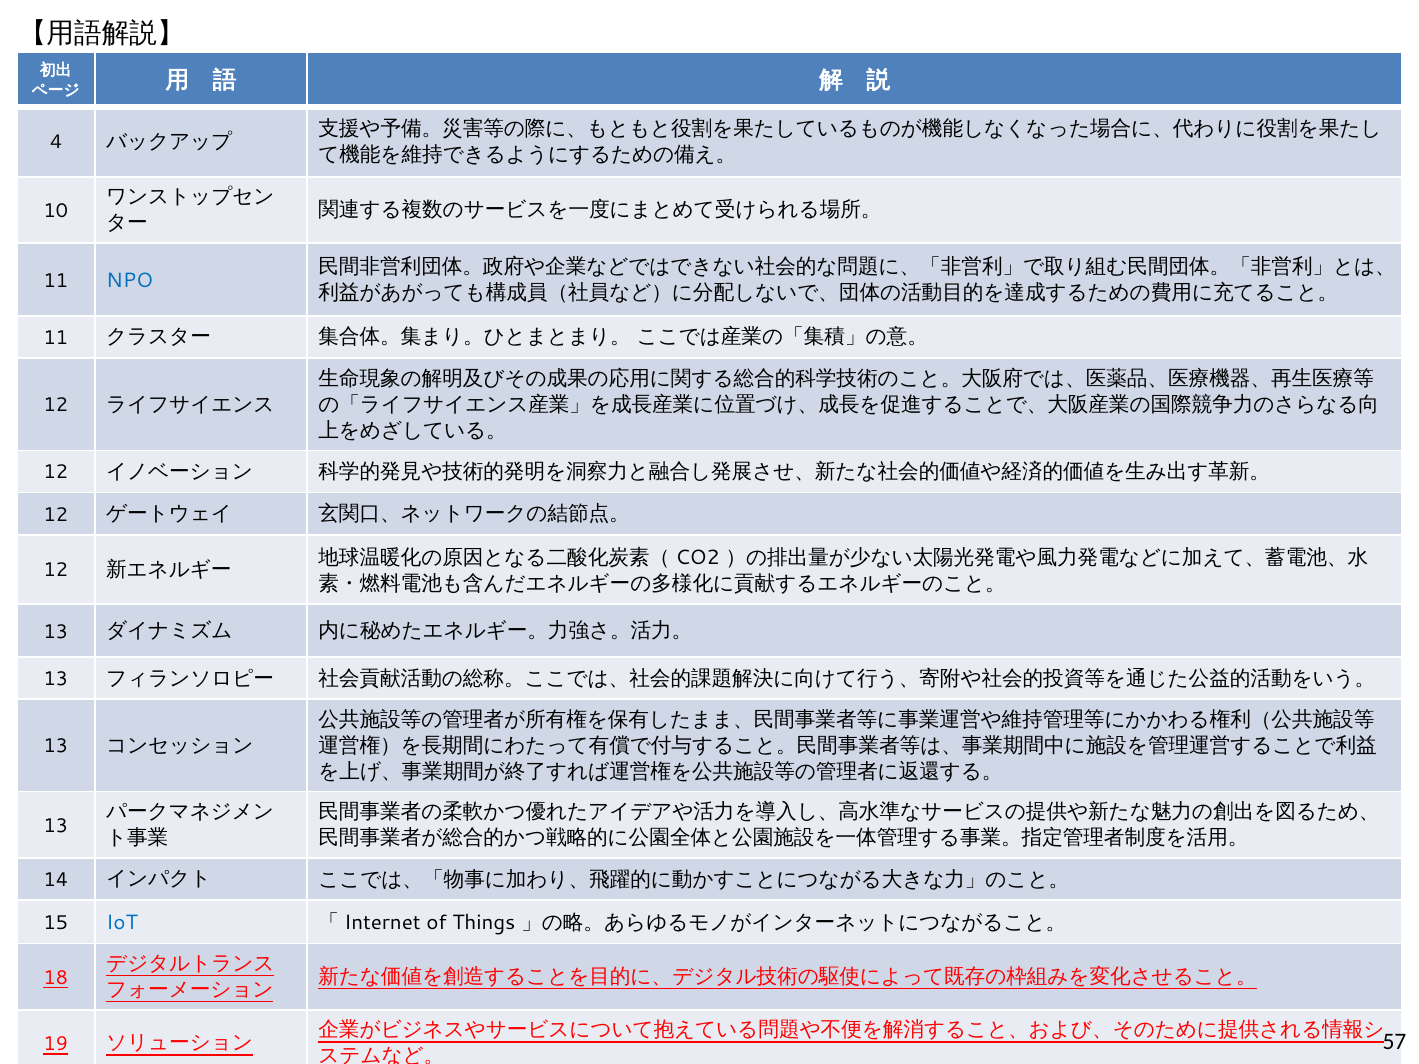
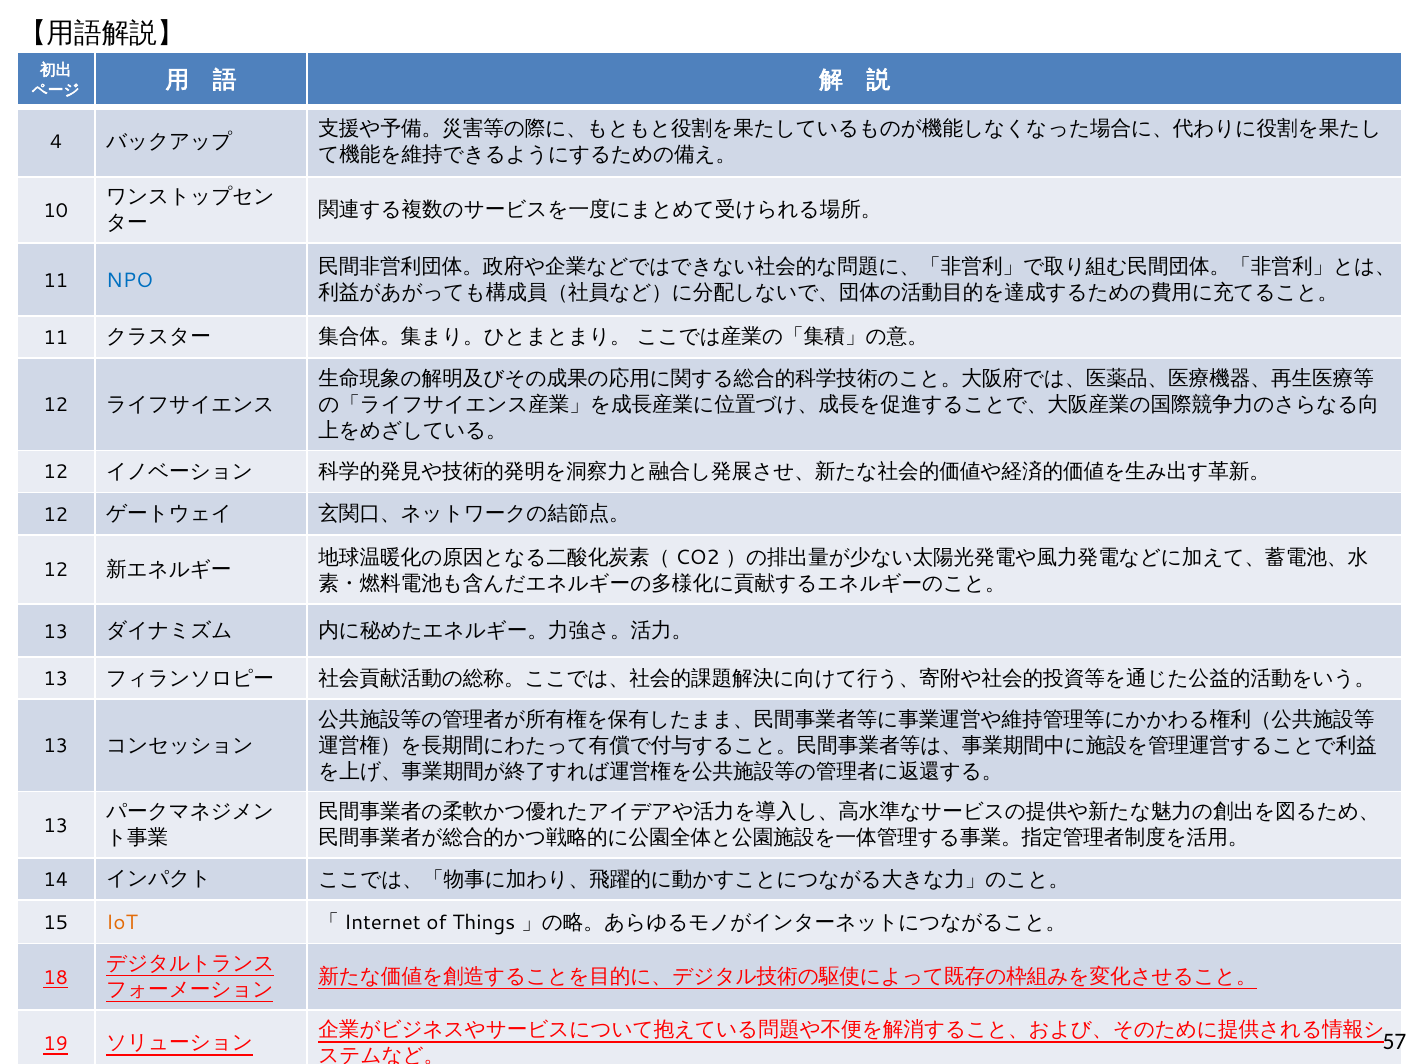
IoT colour: blue -> orange (122, 923)
